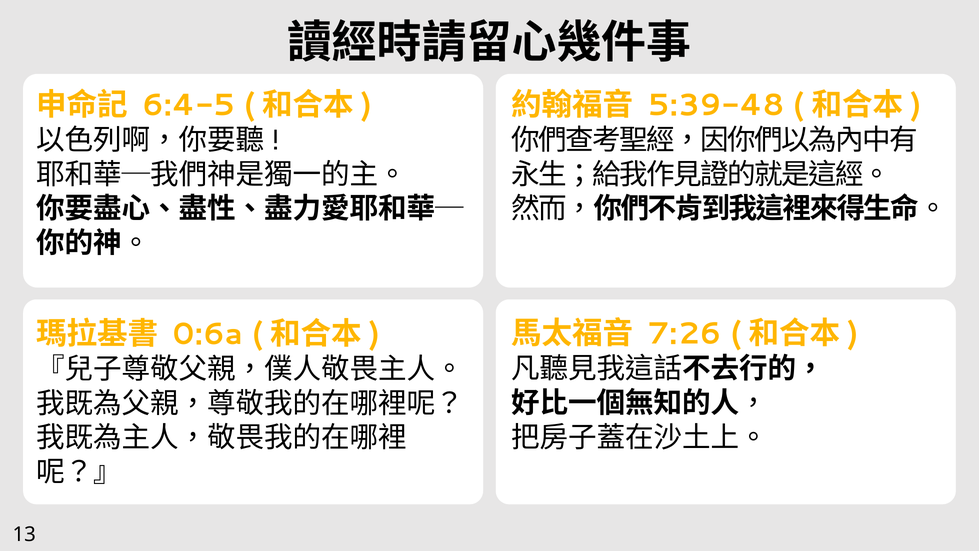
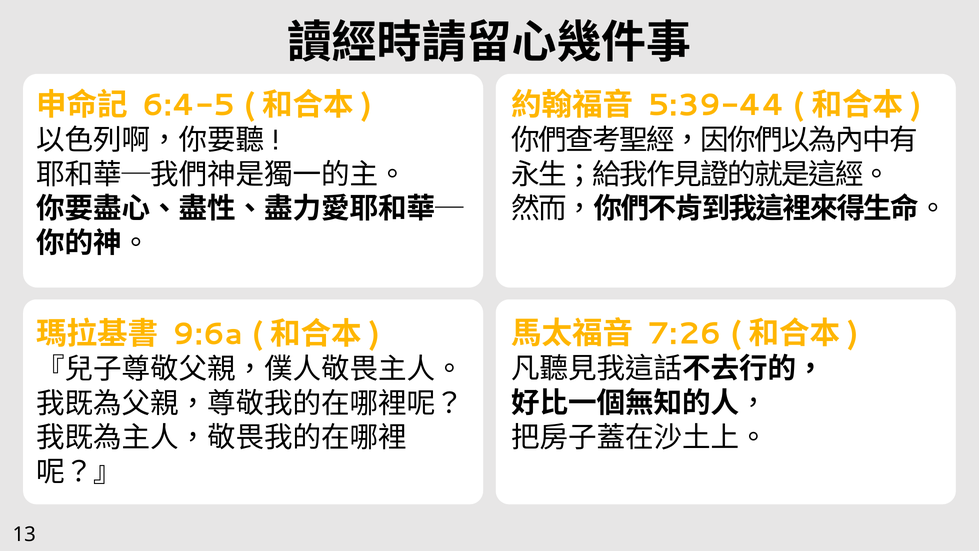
5:39-48: 5:39-48 -> 5:39-44 (716, 105)
0:6a: 0:6a -> 9:6a (208, 334)
